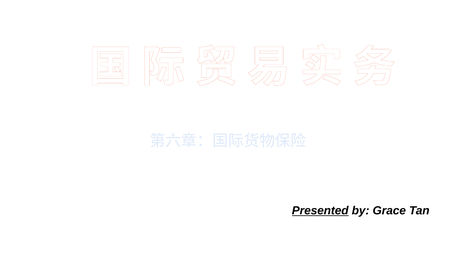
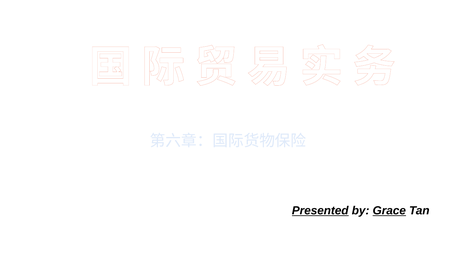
Grace underline: none -> present (389, 211)
